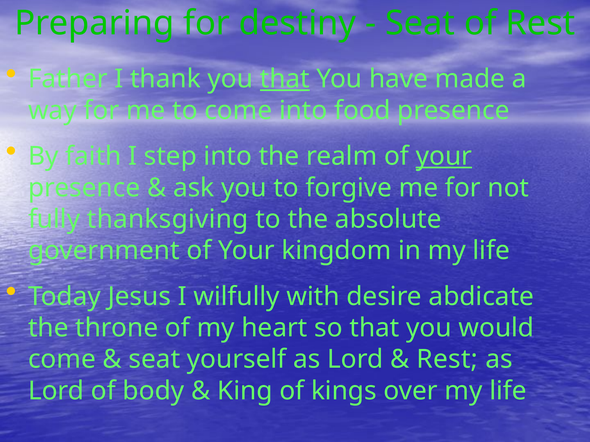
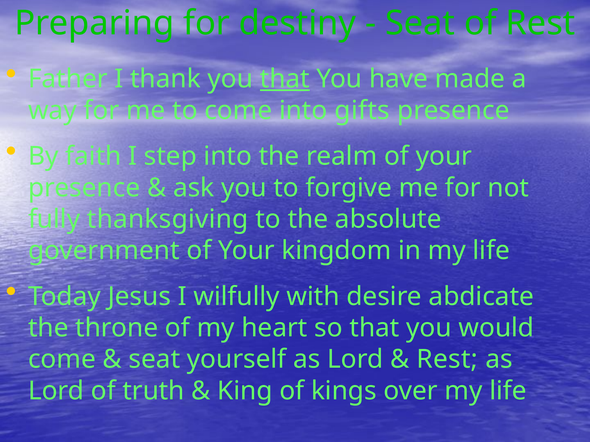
food: food -> gifts (362, 111)
your underline: present -> none (444, 156)
body: body -> truth (154, 391)
